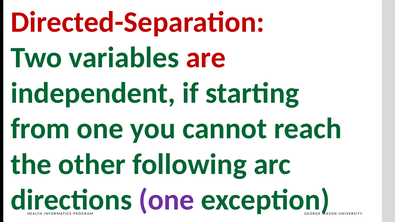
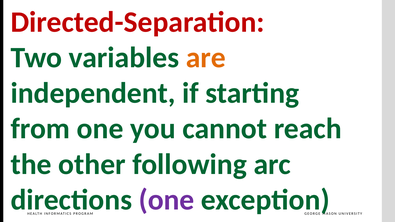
are colour: red -> orange (206, 58)
